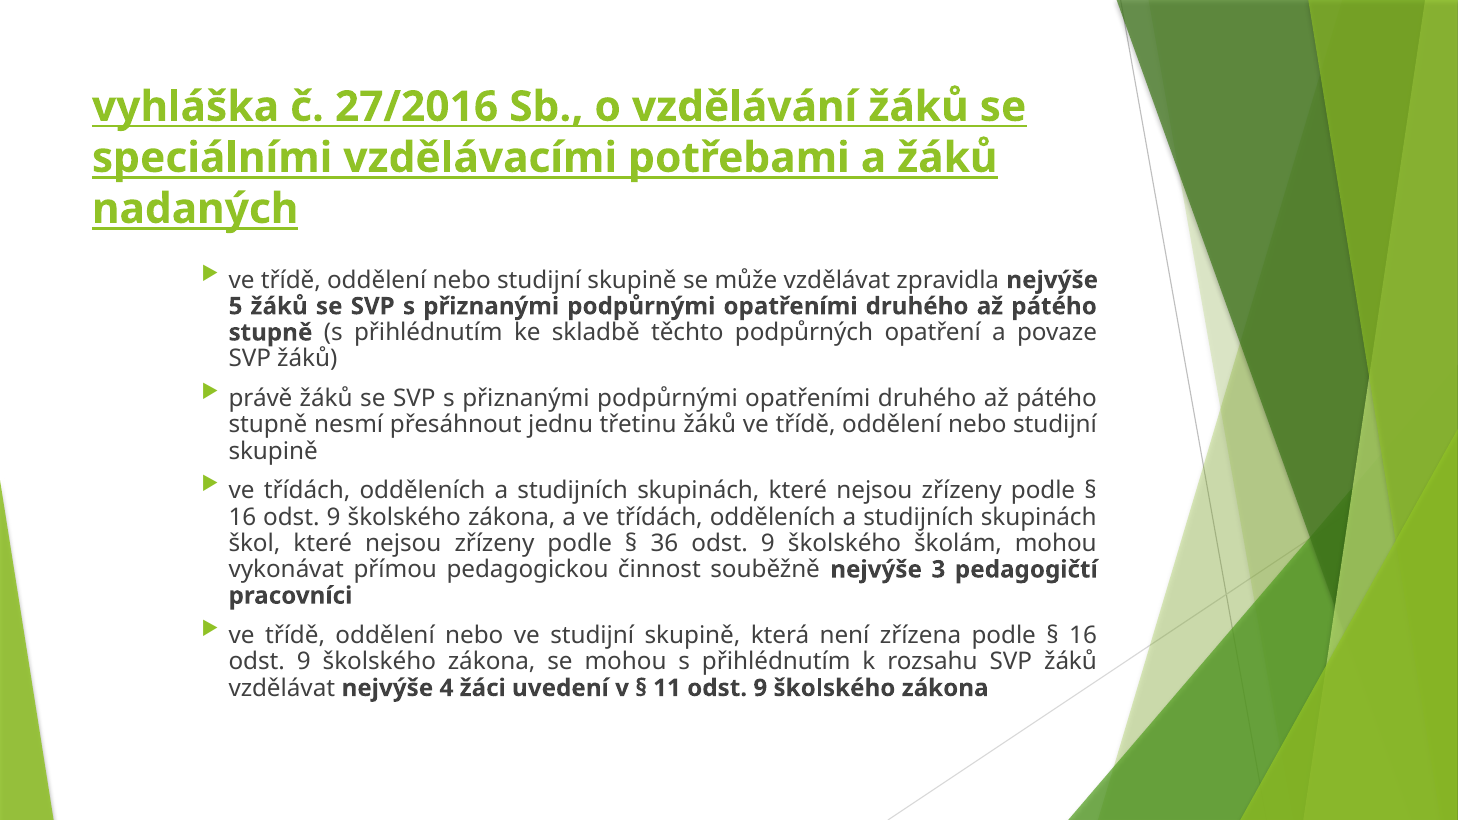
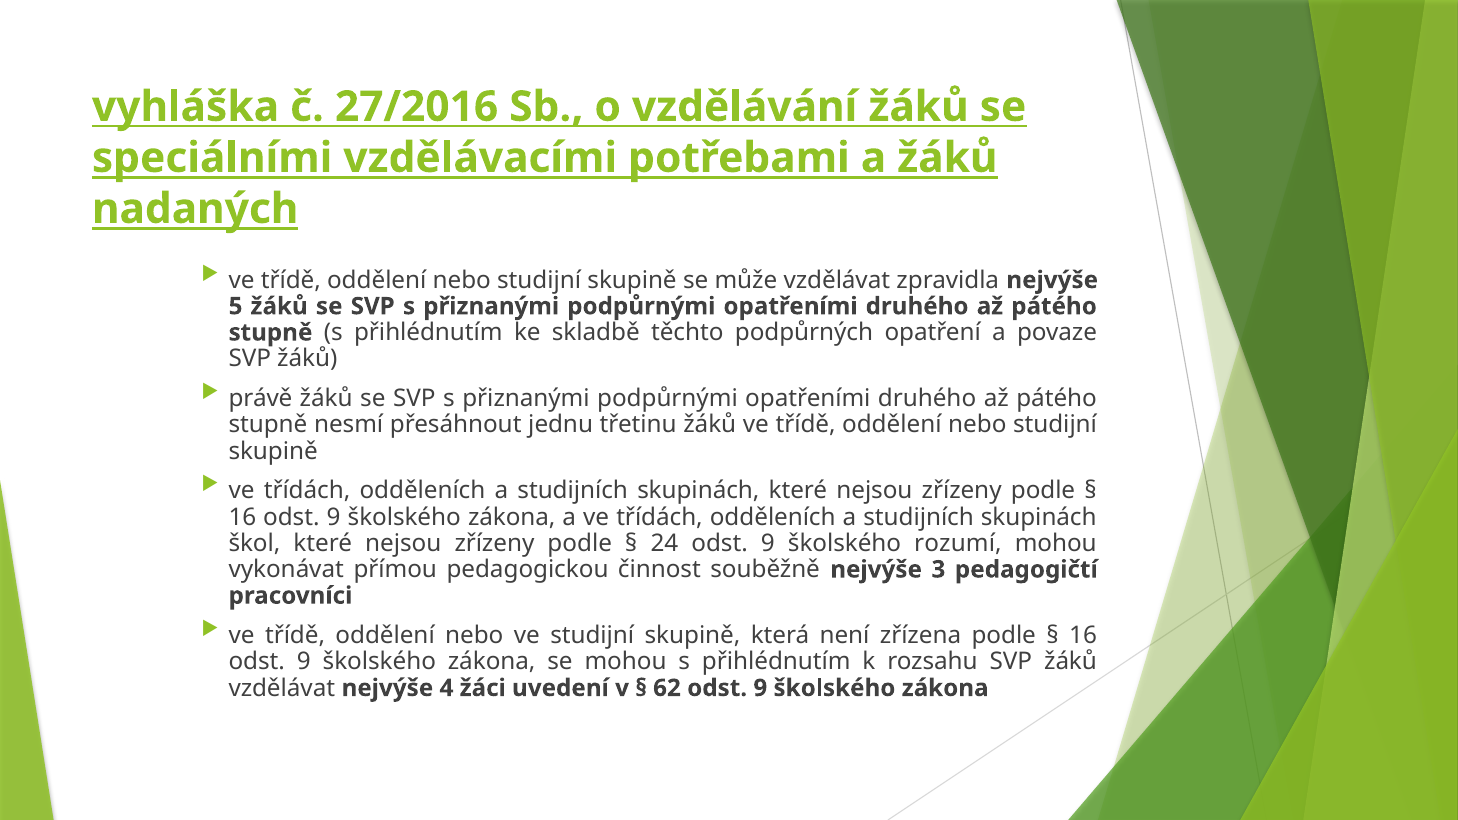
36: 36 -> 24 (664, 543)
školám: školám -> rozumí (958, 543)
11: 11 -> 62 (667, 688)
